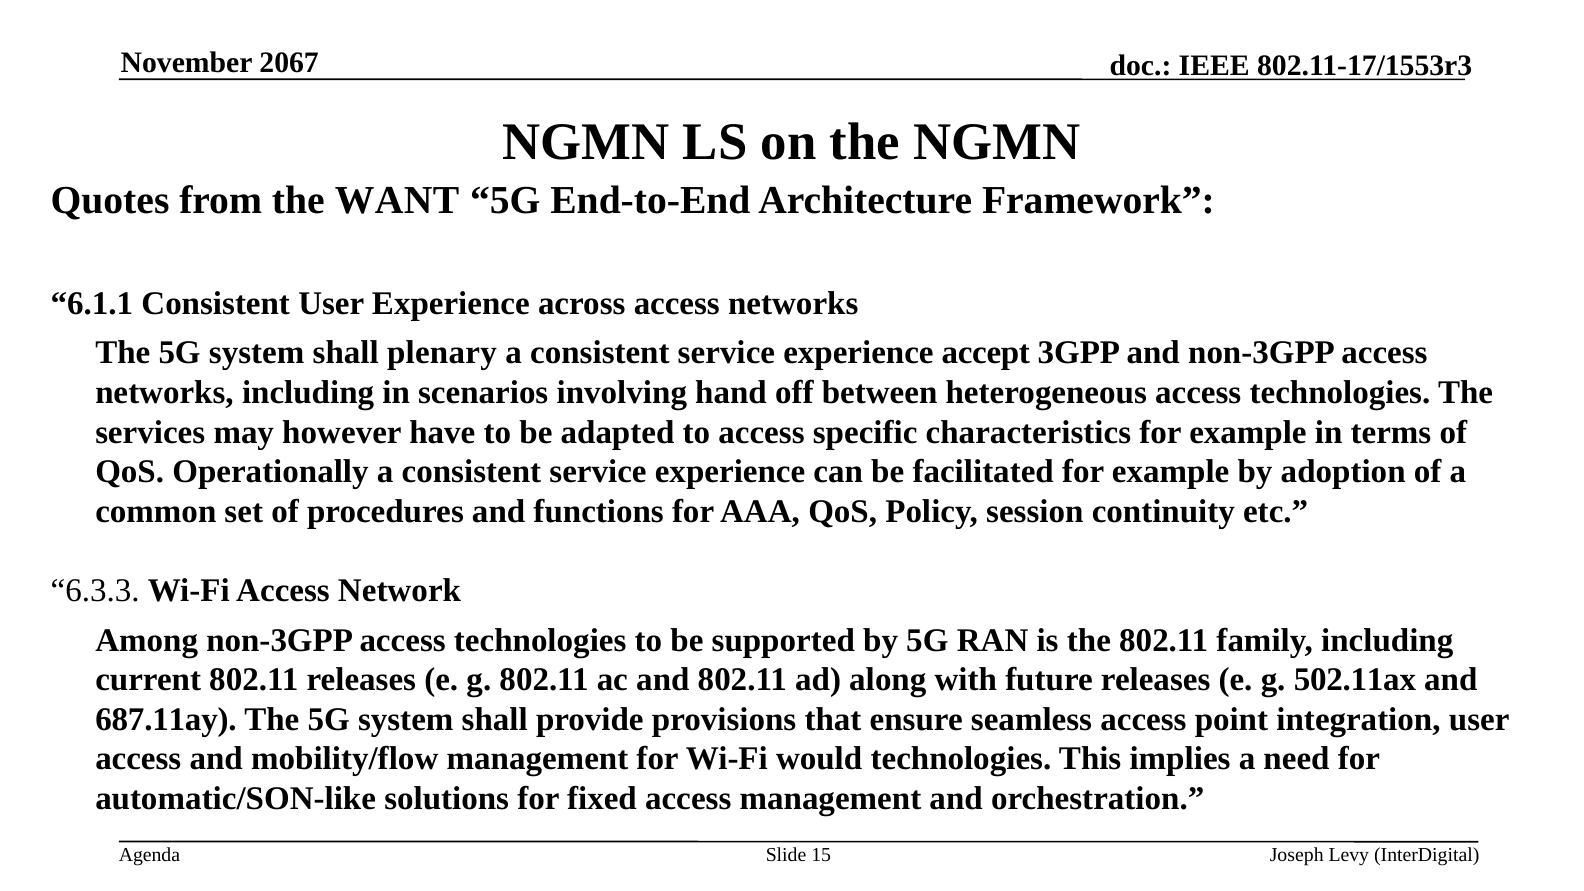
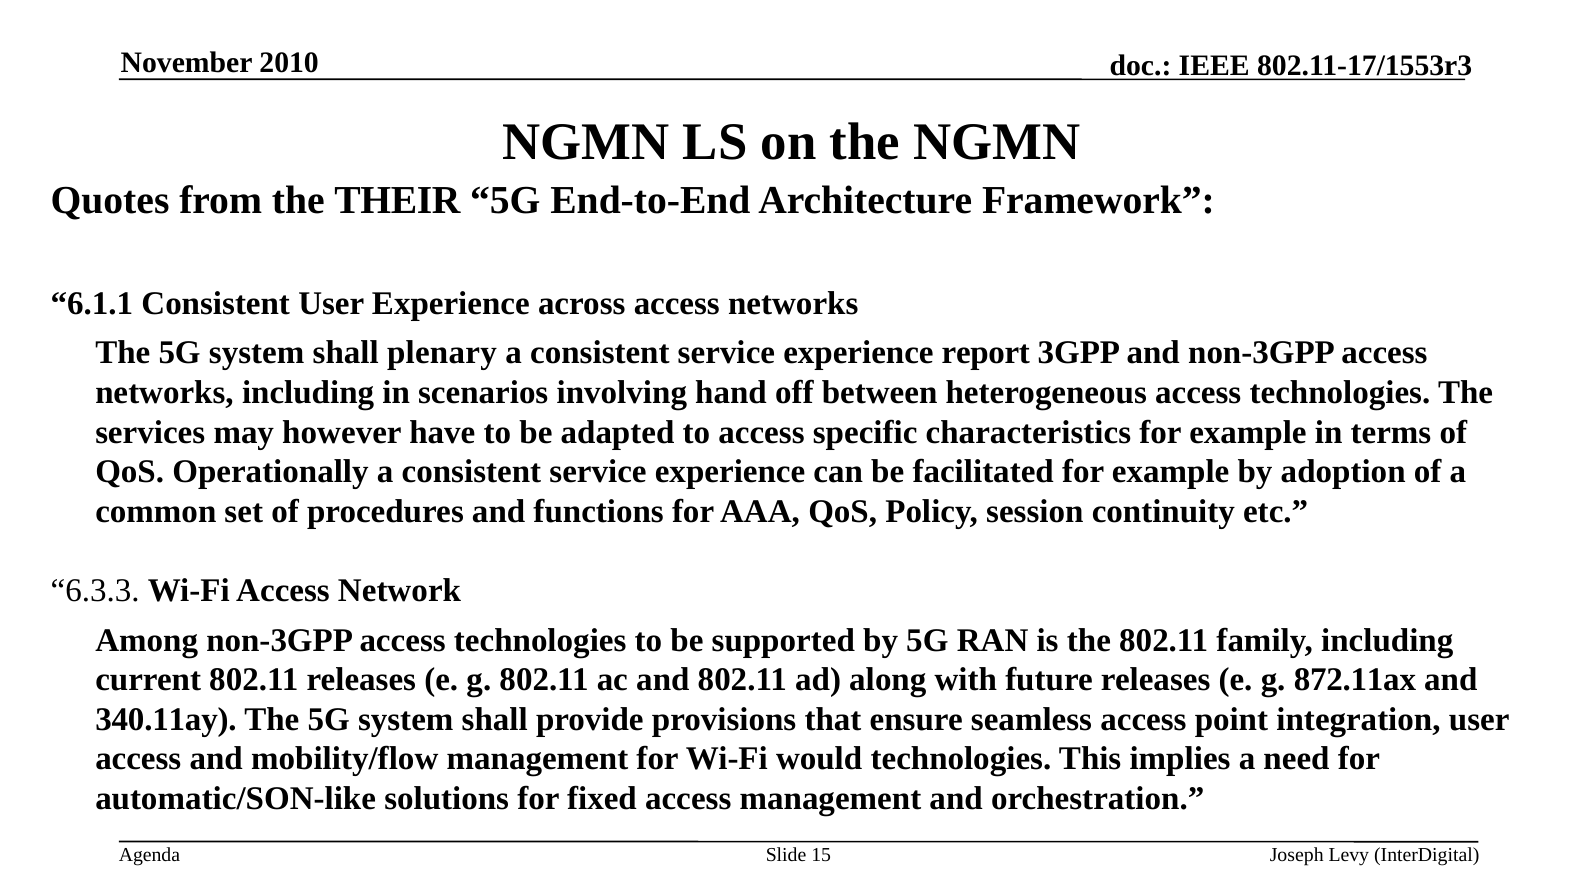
2067: 2067 -> 2010 (289, 63)
WANT: WANT -> THEIR (397, 201)
accept: accept -> report (986, 353)
502.11ax: 502.11ax -> 872.11ax (1355, 680)
687.11ay: 687.11ay -> 340.11ay (166, 719)
